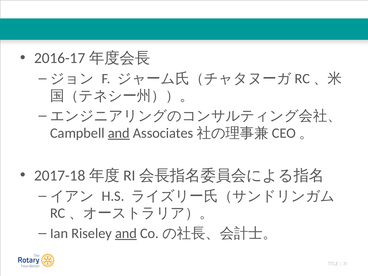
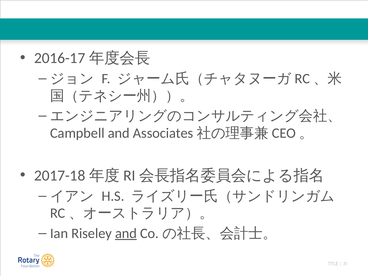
and underline: present -> none (119, 133)
